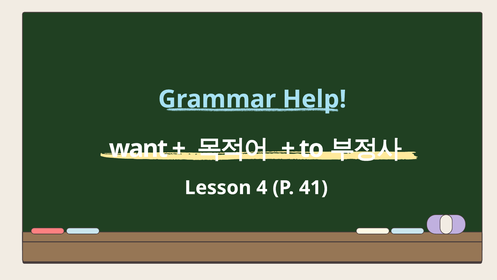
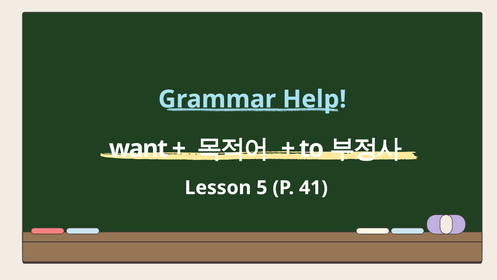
4: 4 -> 5 (262, 187)
